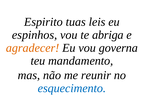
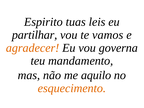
espinhos: espinhos -> partilhar (35, 35)
abriga: abriga -> vamos (108, 35)
reunir: reunir -> aquilo (96, 75)
esquecimento colour: blue -> orange (72, 88)
